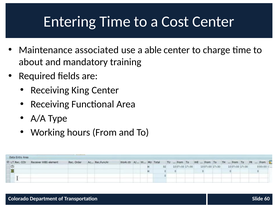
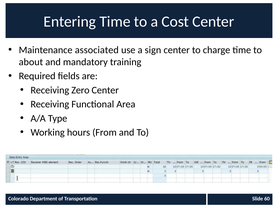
able: able -> sign (153, 50)
King: King -> Zero (80, 90)
